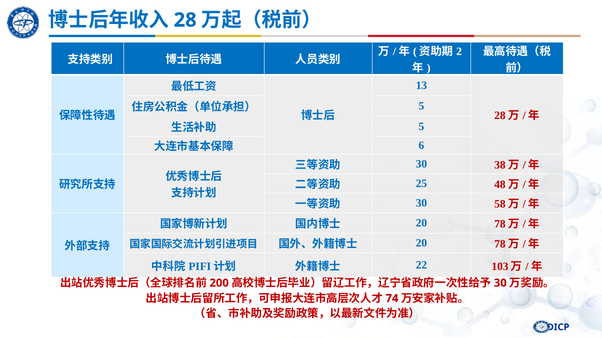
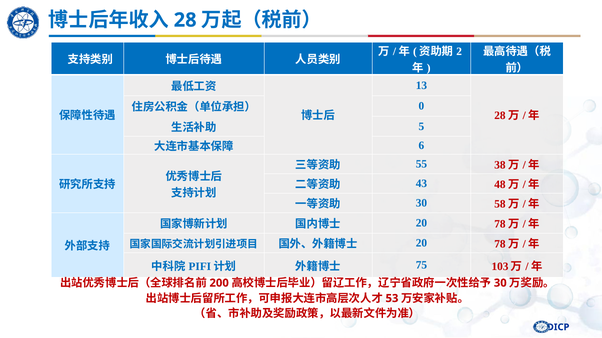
5: 5 -> 0 (421, 106)
30: 30 -> 55 (421, 164)
25: 25 -> 43 (421, 184)
22: 22 -> 75 (421, 266)
74: 74 -> 53 (392, 299)
